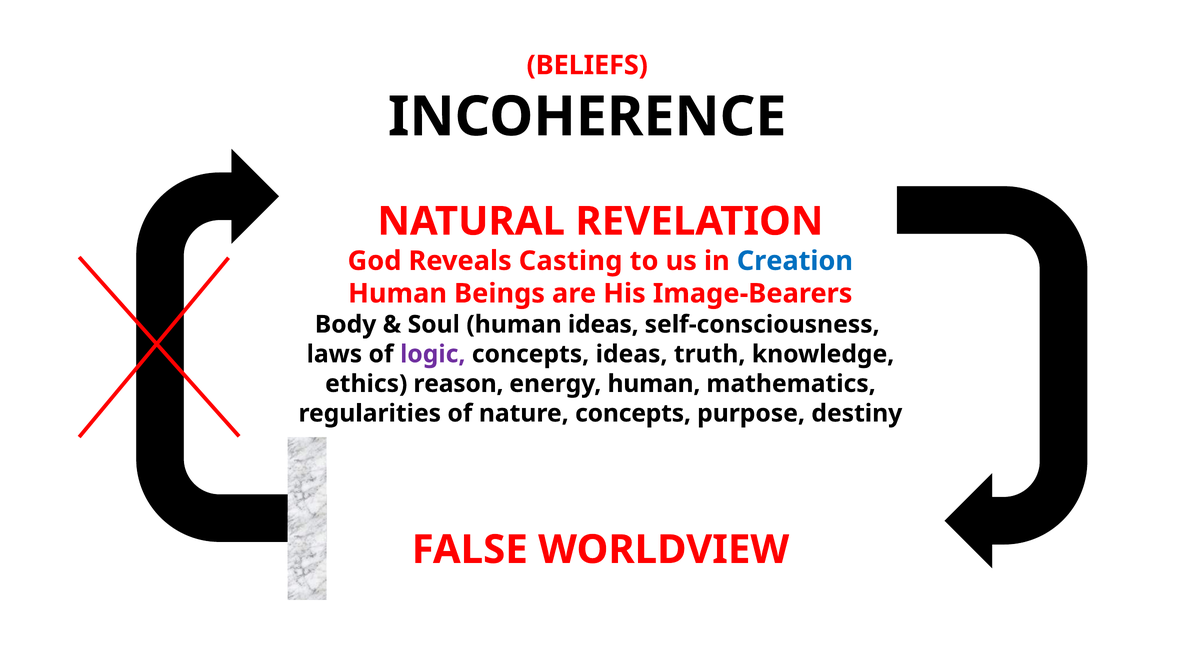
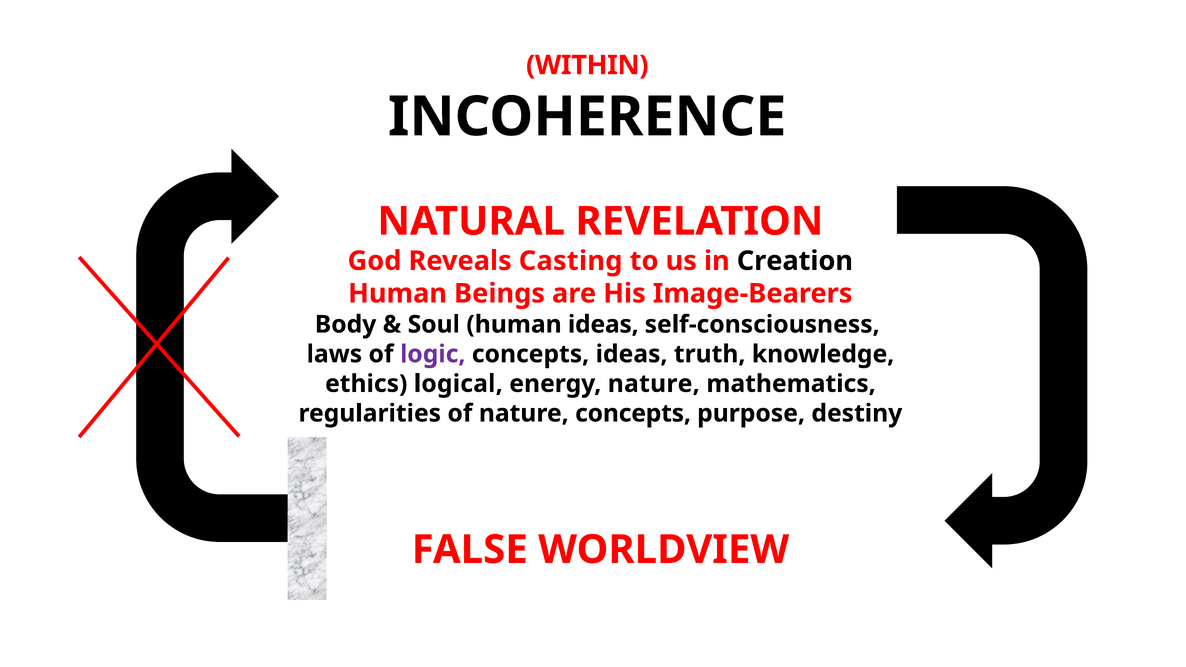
BELIEFS: BELIEFS -> WITHIN (587, 65)
Creation colour: blue -> black (795, 261)
reason: reason -> logical (458, 384)
energy human: human -> nature (654, 384)
